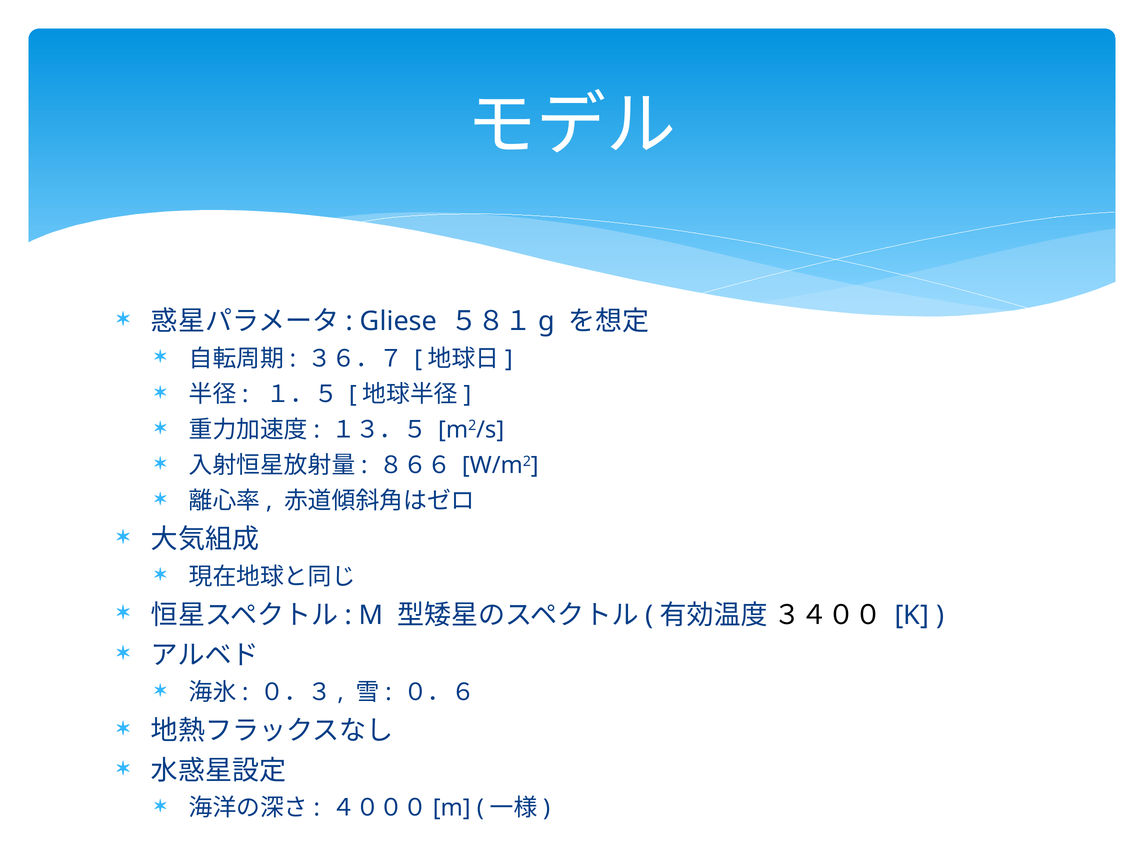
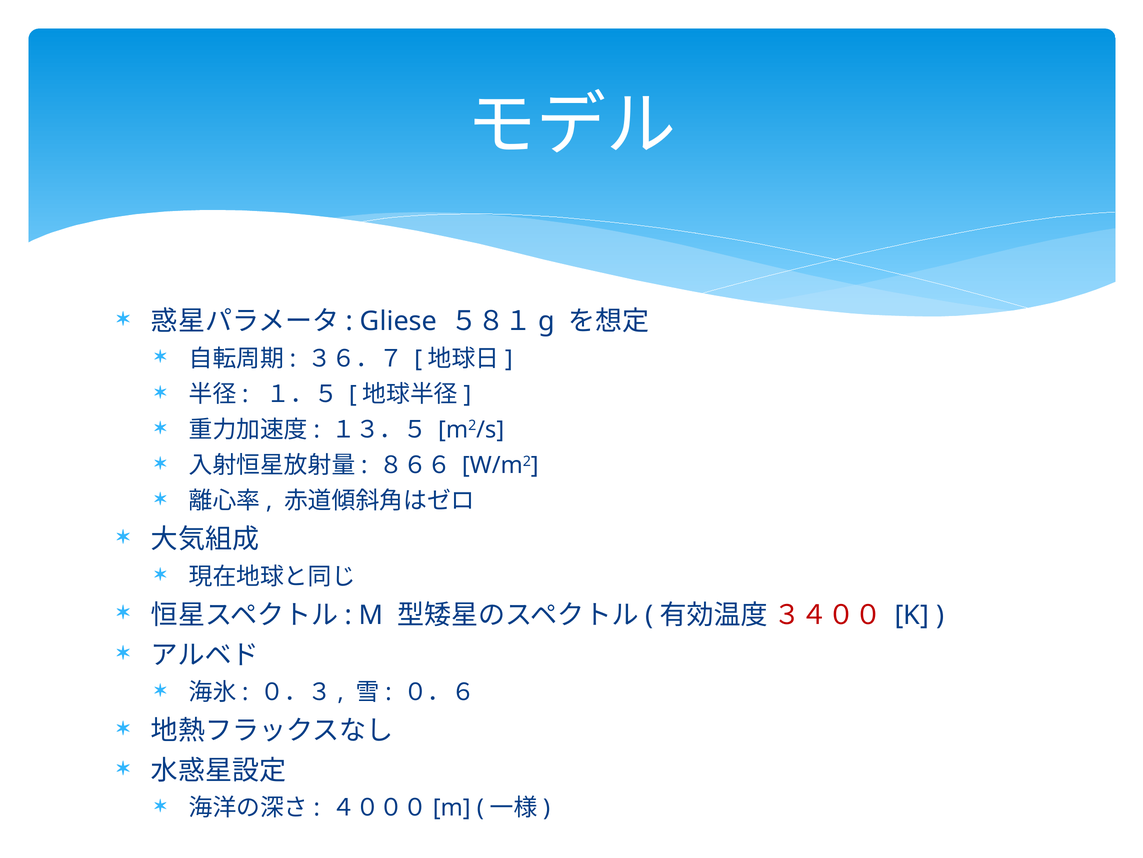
３４００ colour: black -> red (828, 615)
